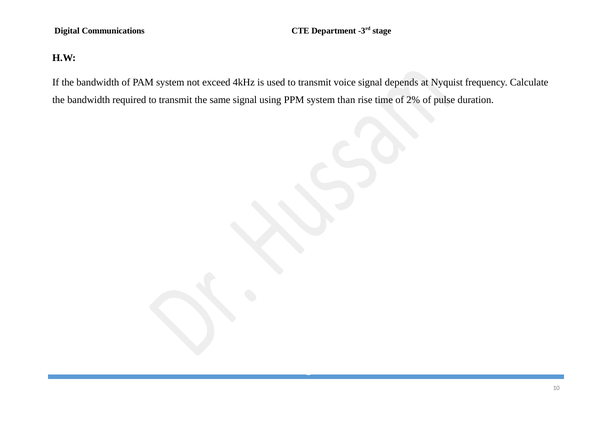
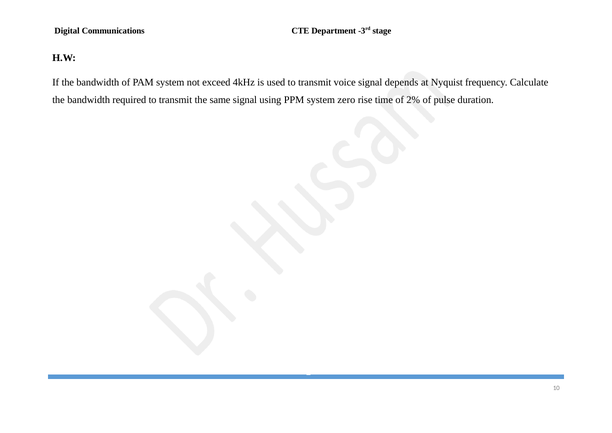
than: than -> zero (346, 100)
